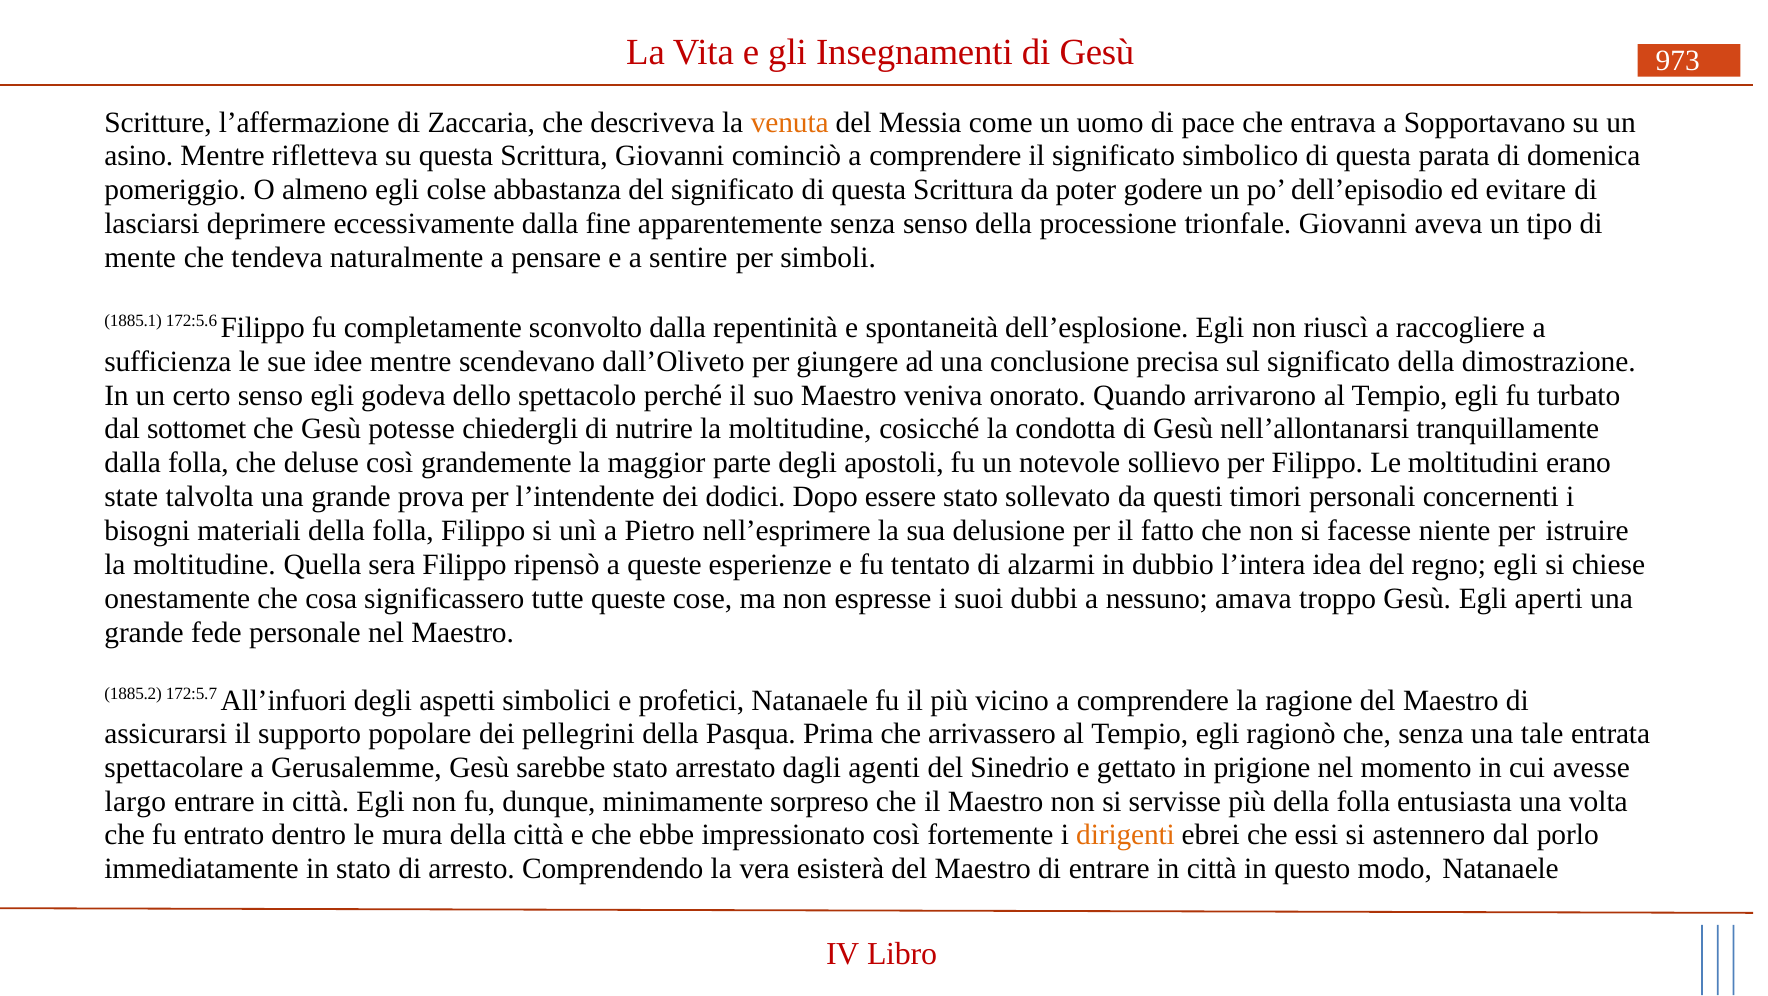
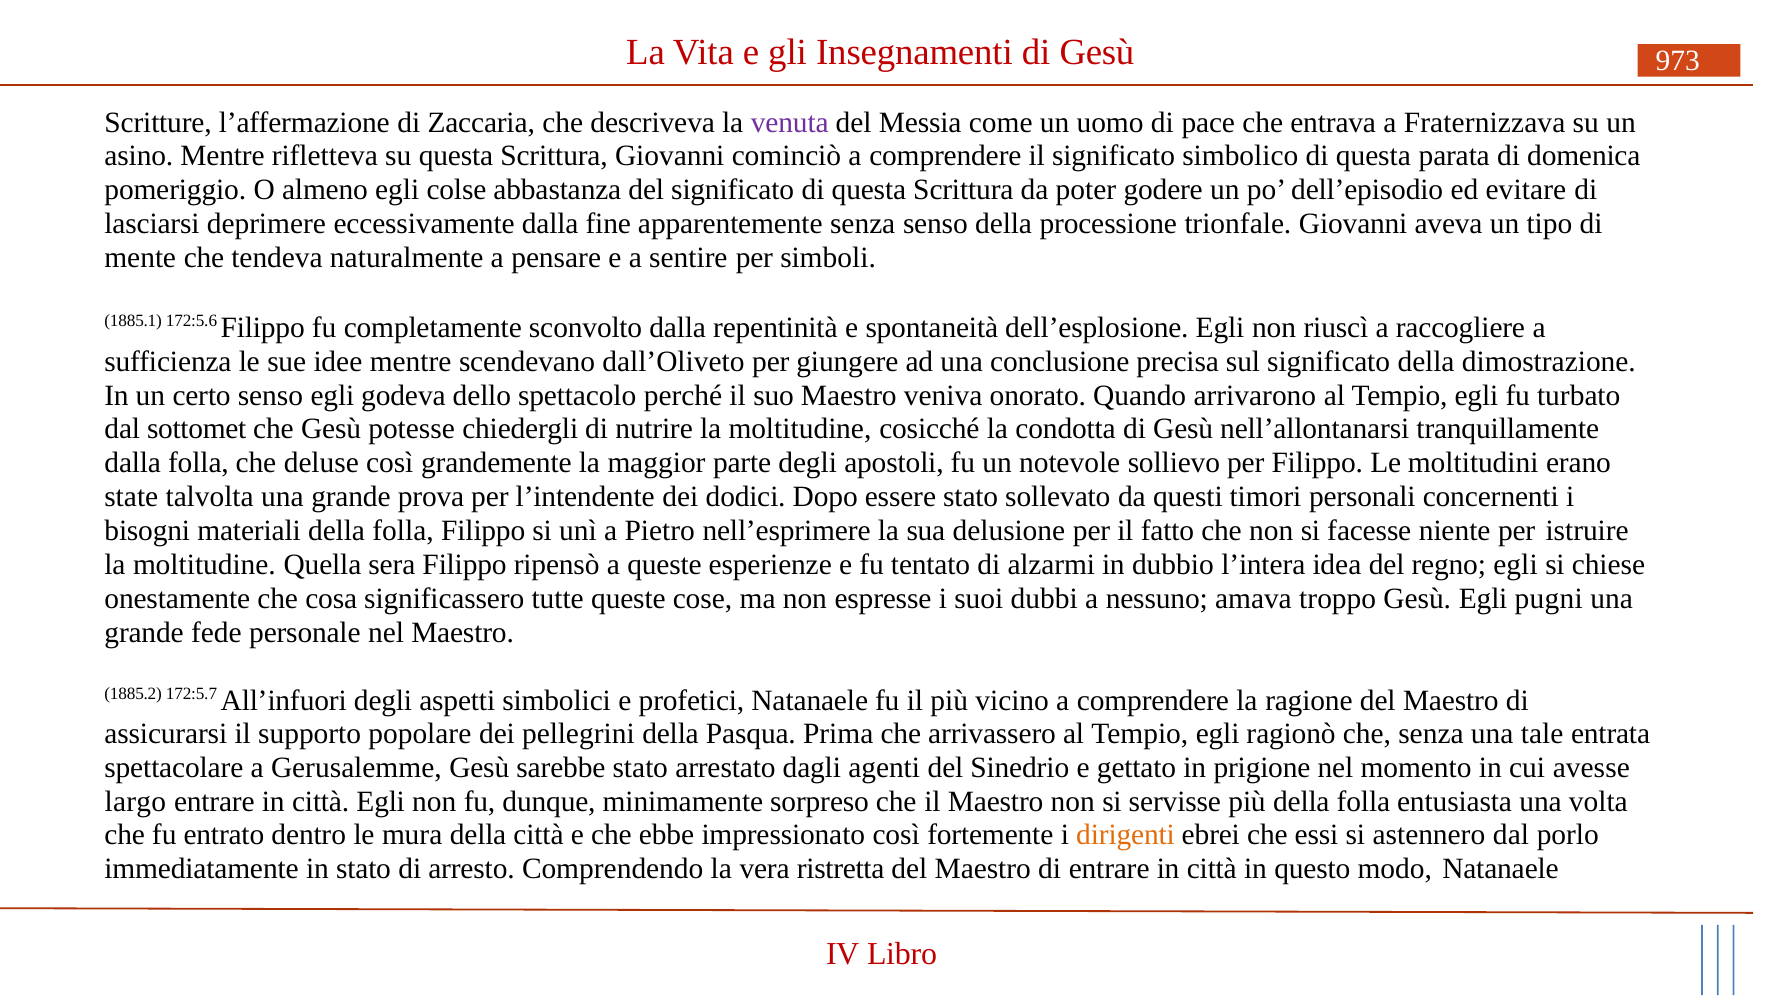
venuta colour: orange -> purple (790, 122)
Sopportavano: Sopportavano -> Fraternizzava (1485, 122)
aperti: aperti -> pugni (1549, 599)
esisterà: esisterà -> ristretta (841, 868)
